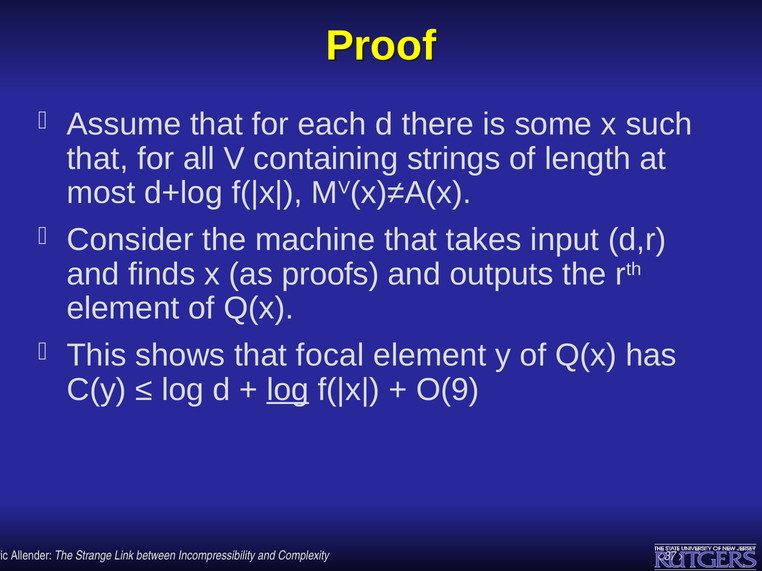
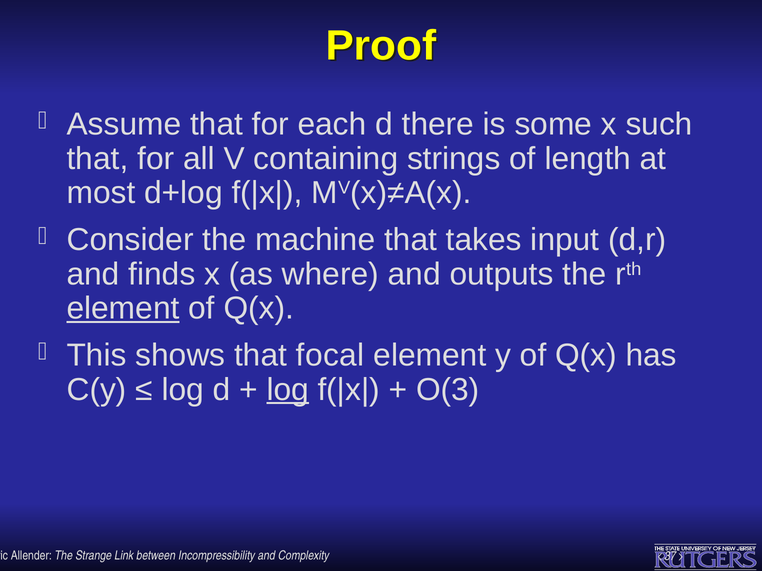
proofs: proofs -> where (330, 274)
element underline: none -> present (123, 309)
O(9: O(9 -> O(3 (448, 390)
